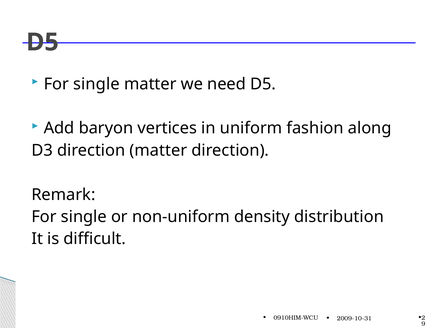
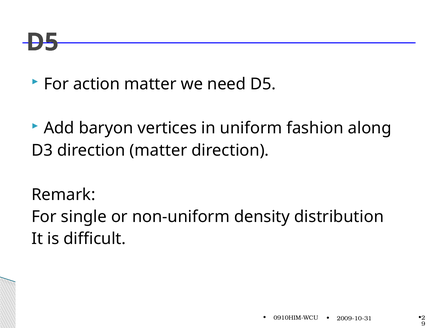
single: single -> action (97, 84)
